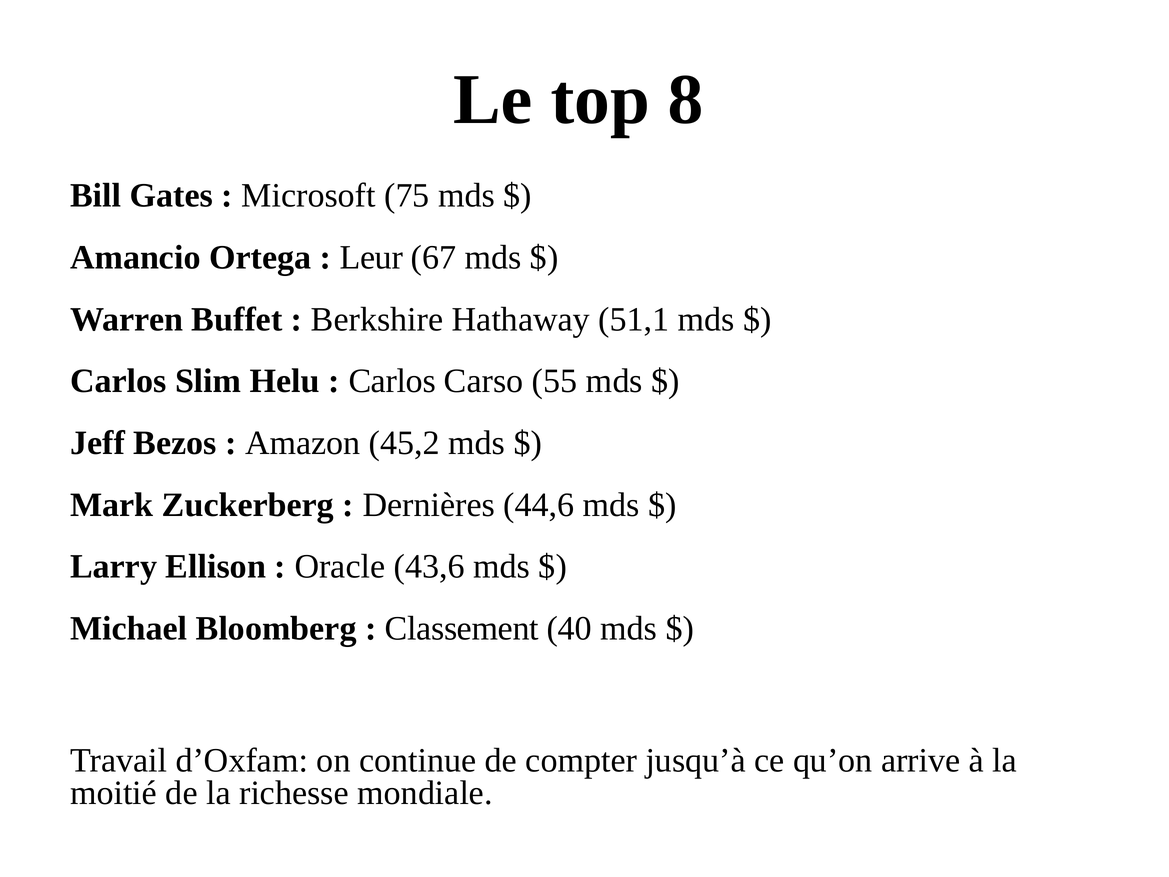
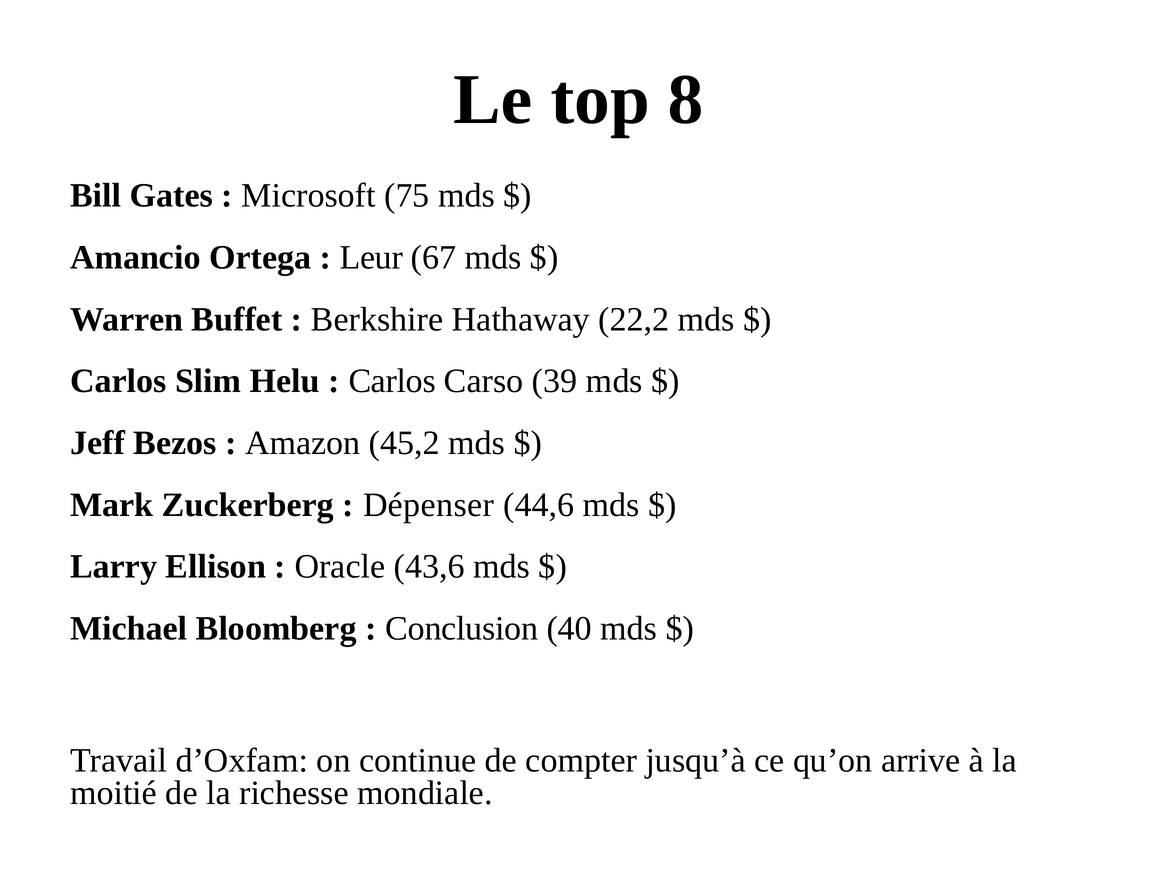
51,1: 51,1 -> 22,2 (634, 319)
55: 55 -> 39 (555, 381)
Dernières: Dernières -> Dépenser (429, 505)
Classement: Classement -> Conclusion (462, 628)
